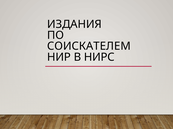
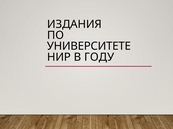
СОИСКАТЕЛЕМ: СОИСКАТЕЛЕМ -> УНИВЕРСИТЕТЕ (89, 46)
НИРС: НИРС -> ГОДУ (99, 57)
